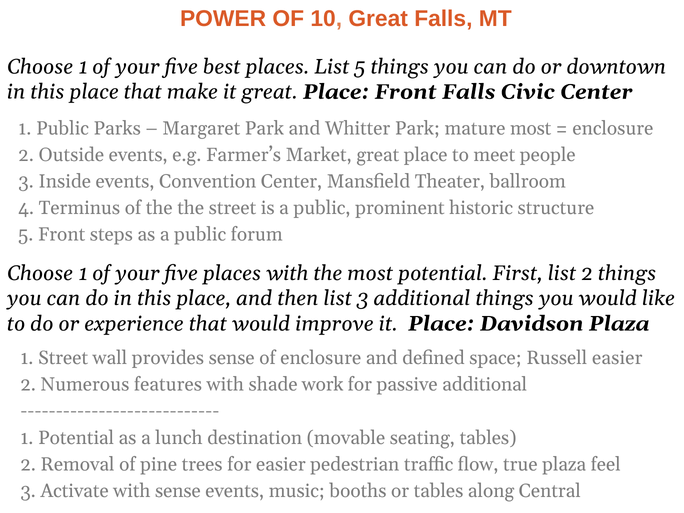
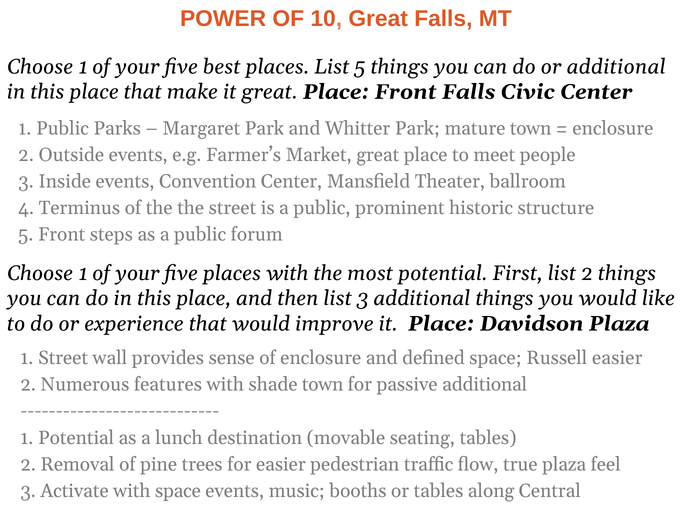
or downtown: downtown -> additional (616, 67)
mature most: most -> town (531, 128)
shade work: work -> town (323, 385)
with sense: sense -> space (178, 491)
